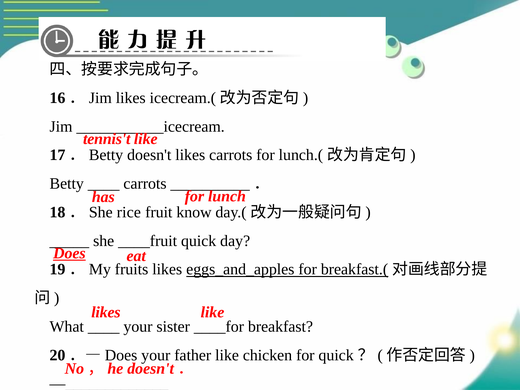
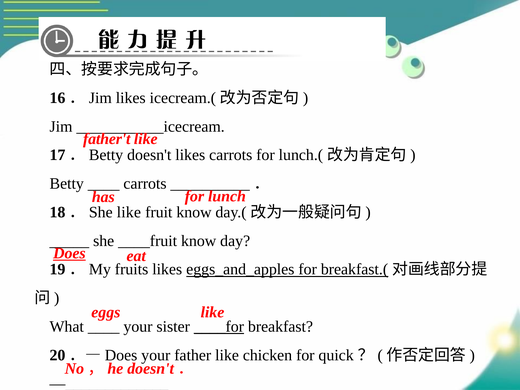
tennis't: tennis't -> father't (107, 139)
18．She rice: rice -> like (129, 212)
____fruit quick: quick -> know (199, 241)
likes: likes -> eggs (106, 312)
____for underline: none -> present (219, 327)
